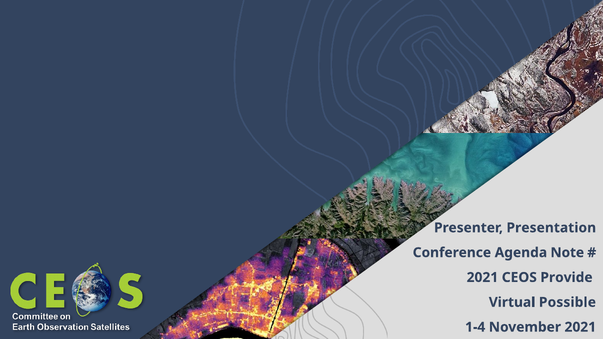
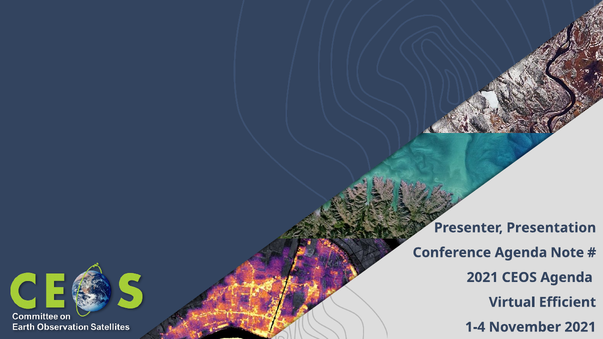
CEOS Provide: Provide -> Agenda (567, 278)
Possible: Possible -> Efficient (567, 302)
